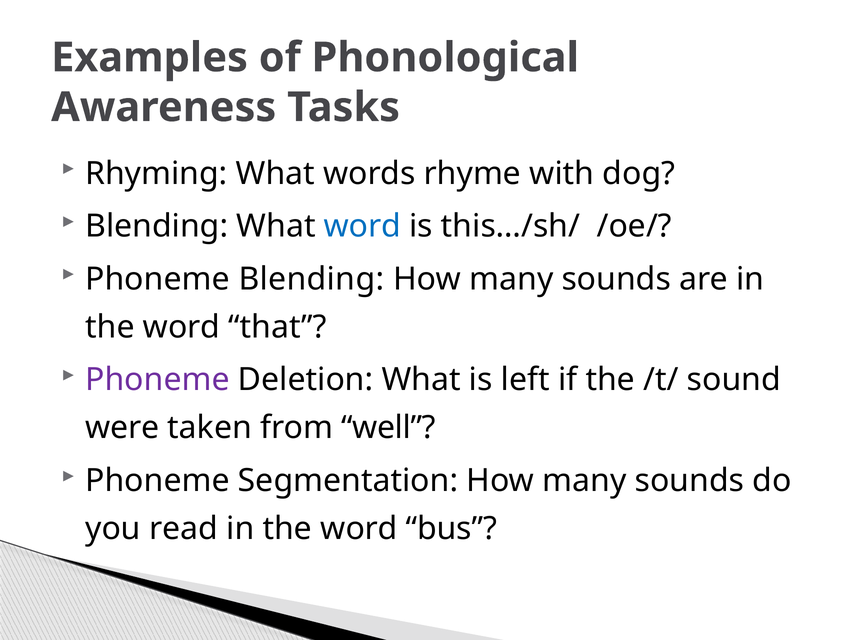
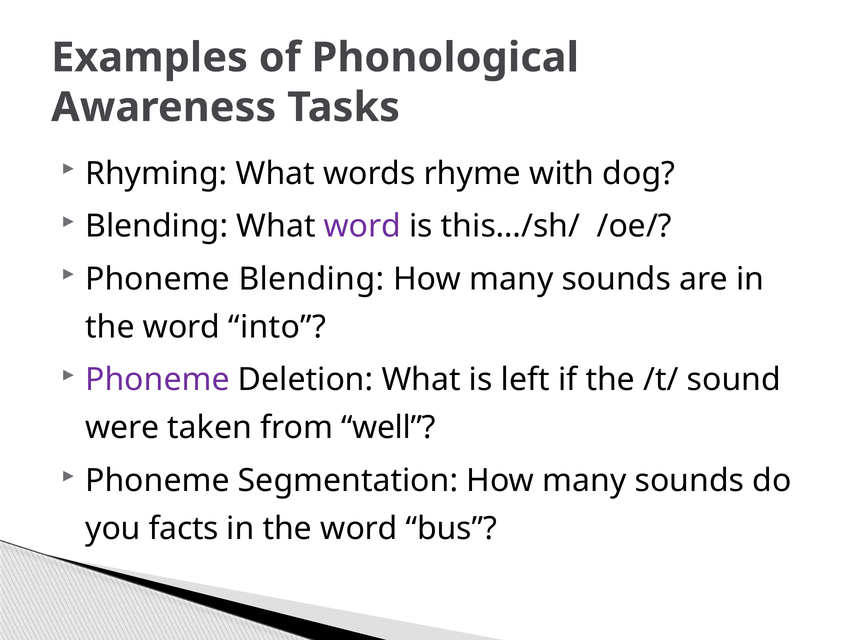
word colour: blue -> purple (362, 226)
that: that -> into (277, 327)
read: read -> facts (184, 529)
